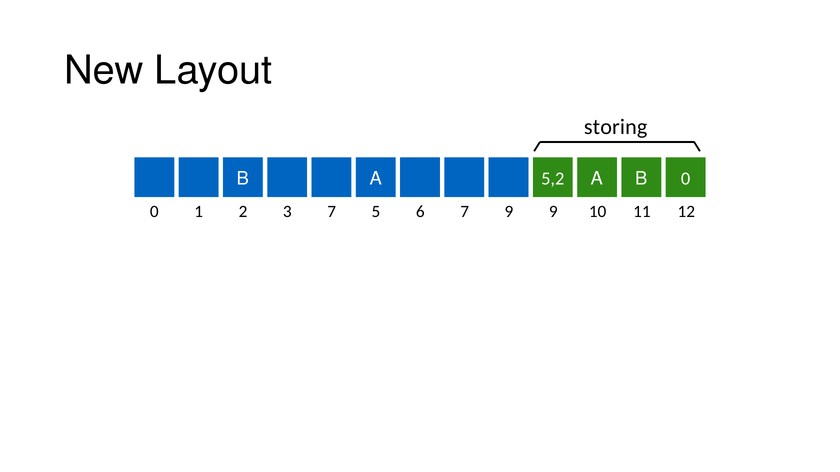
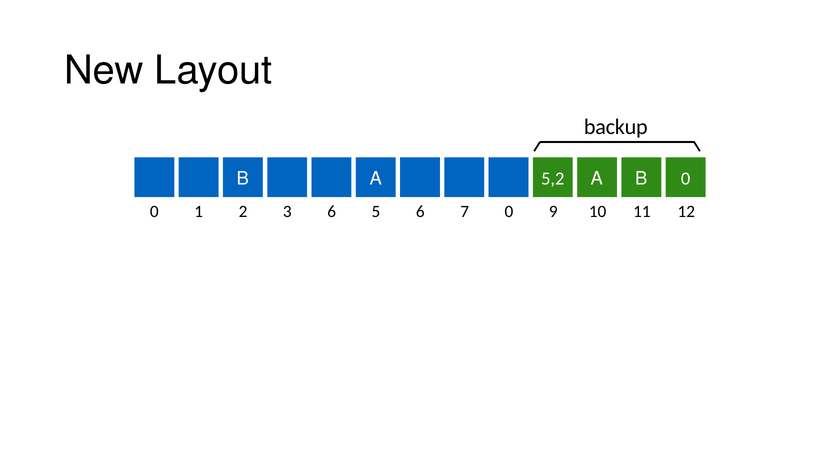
storing: storing -> backup (616, 127)
3 7: 7 -> 6 (332, 212)
7 9: 9 -> 0 (509, 212)
